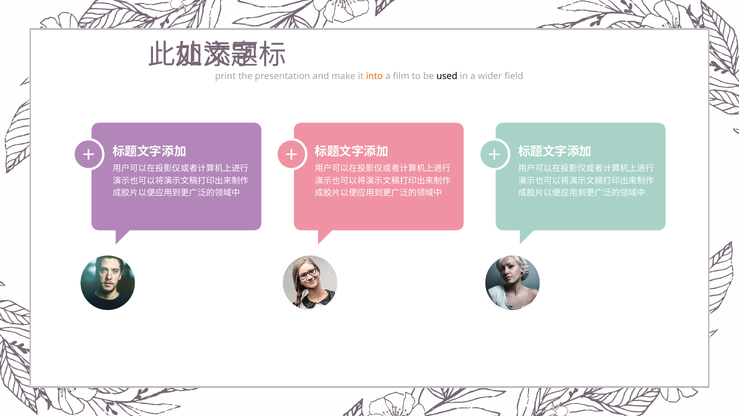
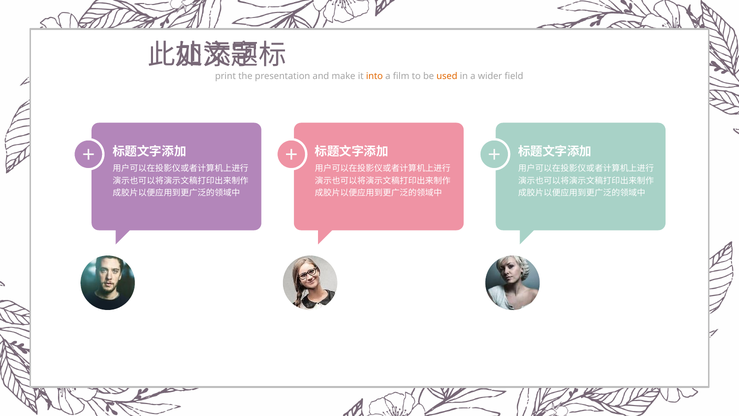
used colour: black -> orange (447, 76)
